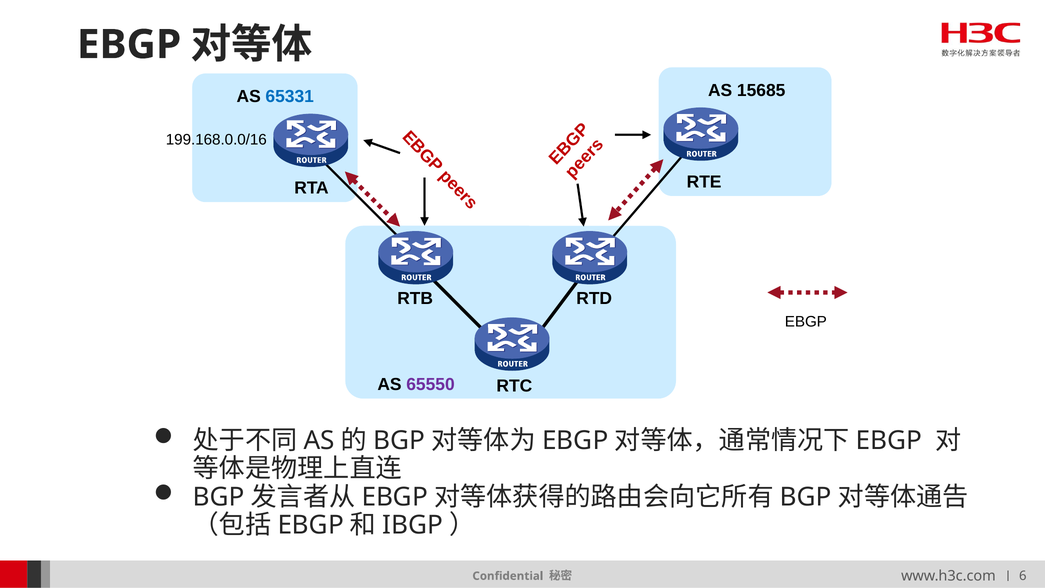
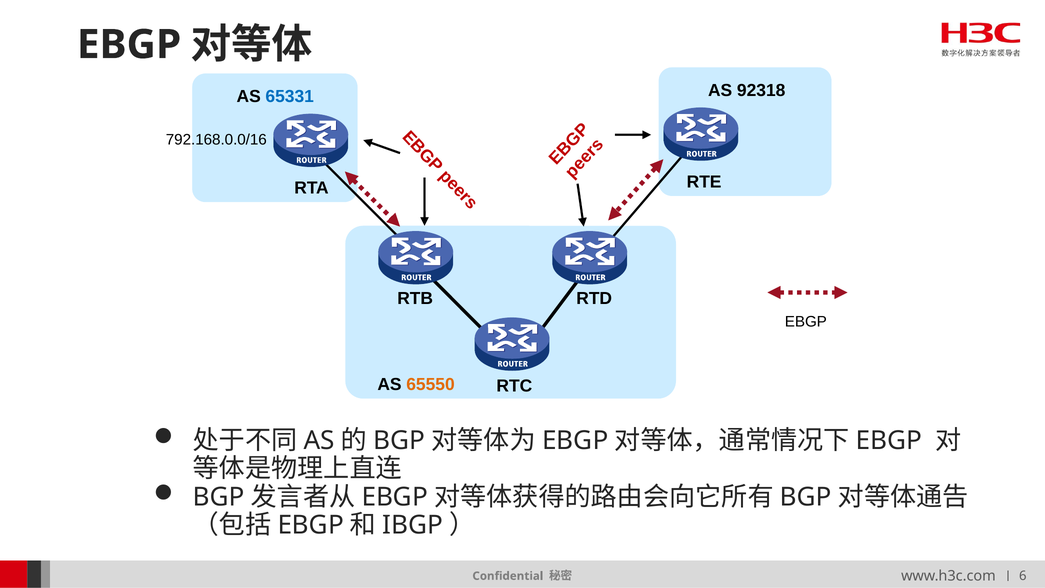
15685: 15685 -> 92318 (761, 90)
199.168.0.0/16: 199.168.0.0/16 -> 792.168.0.0/16 (216, 140)
65550 colour: purple -> orange (431, 384)
